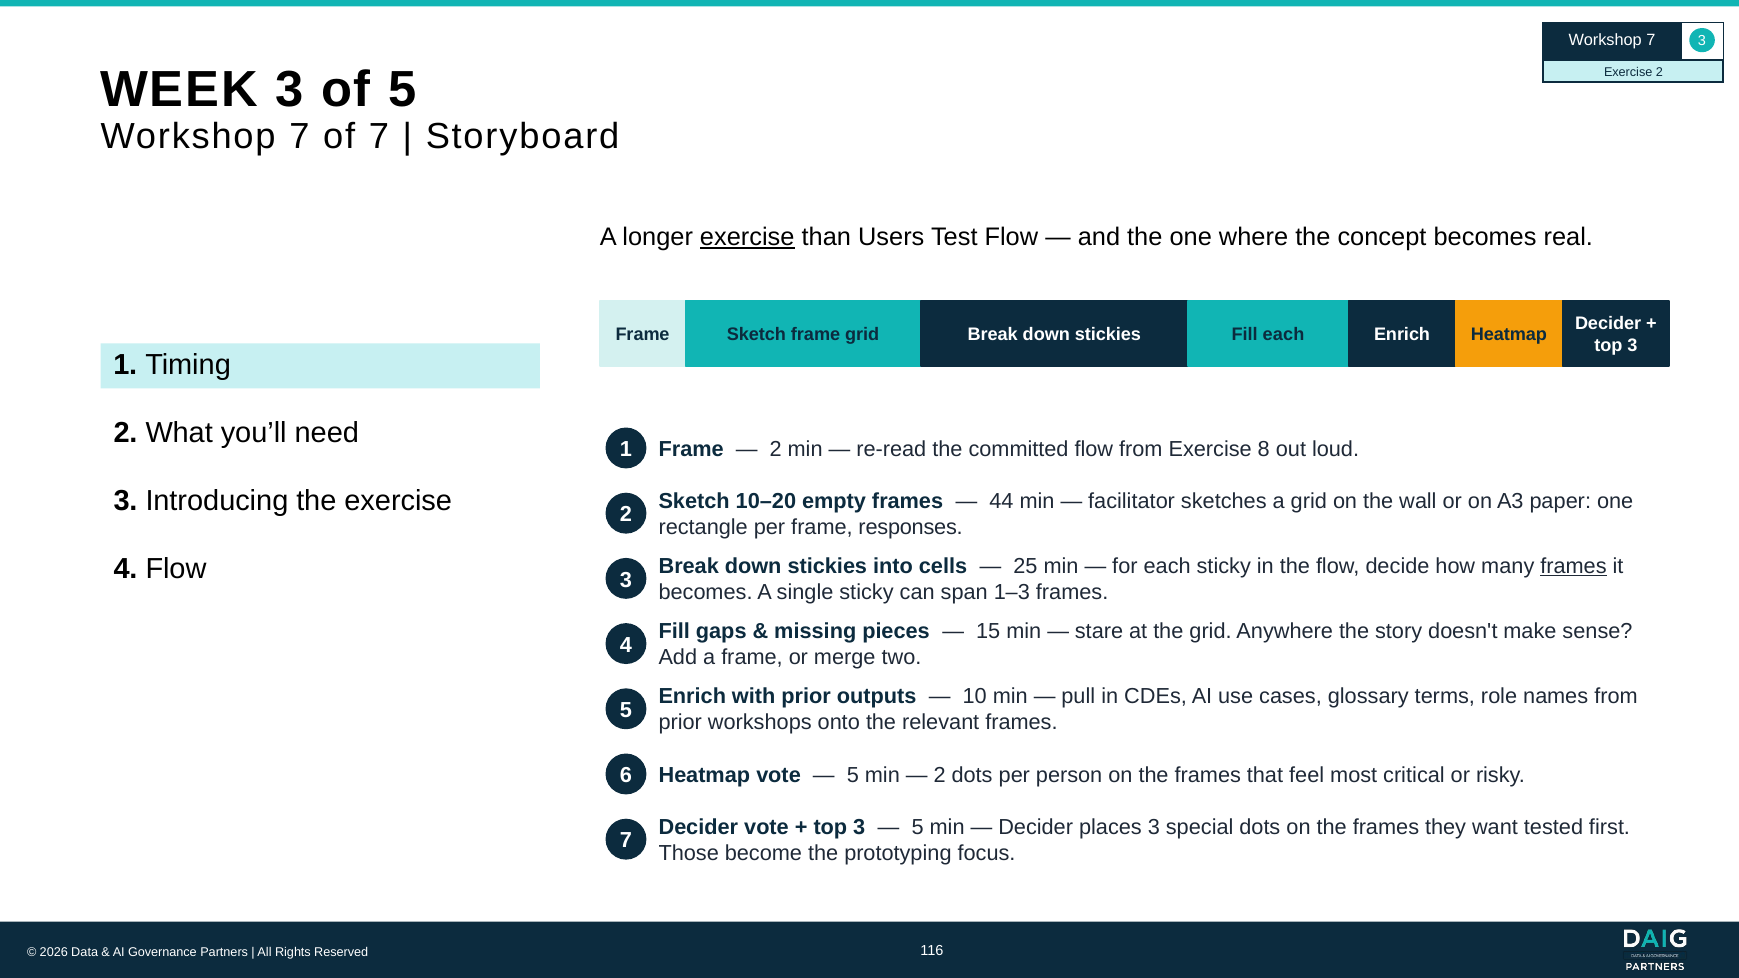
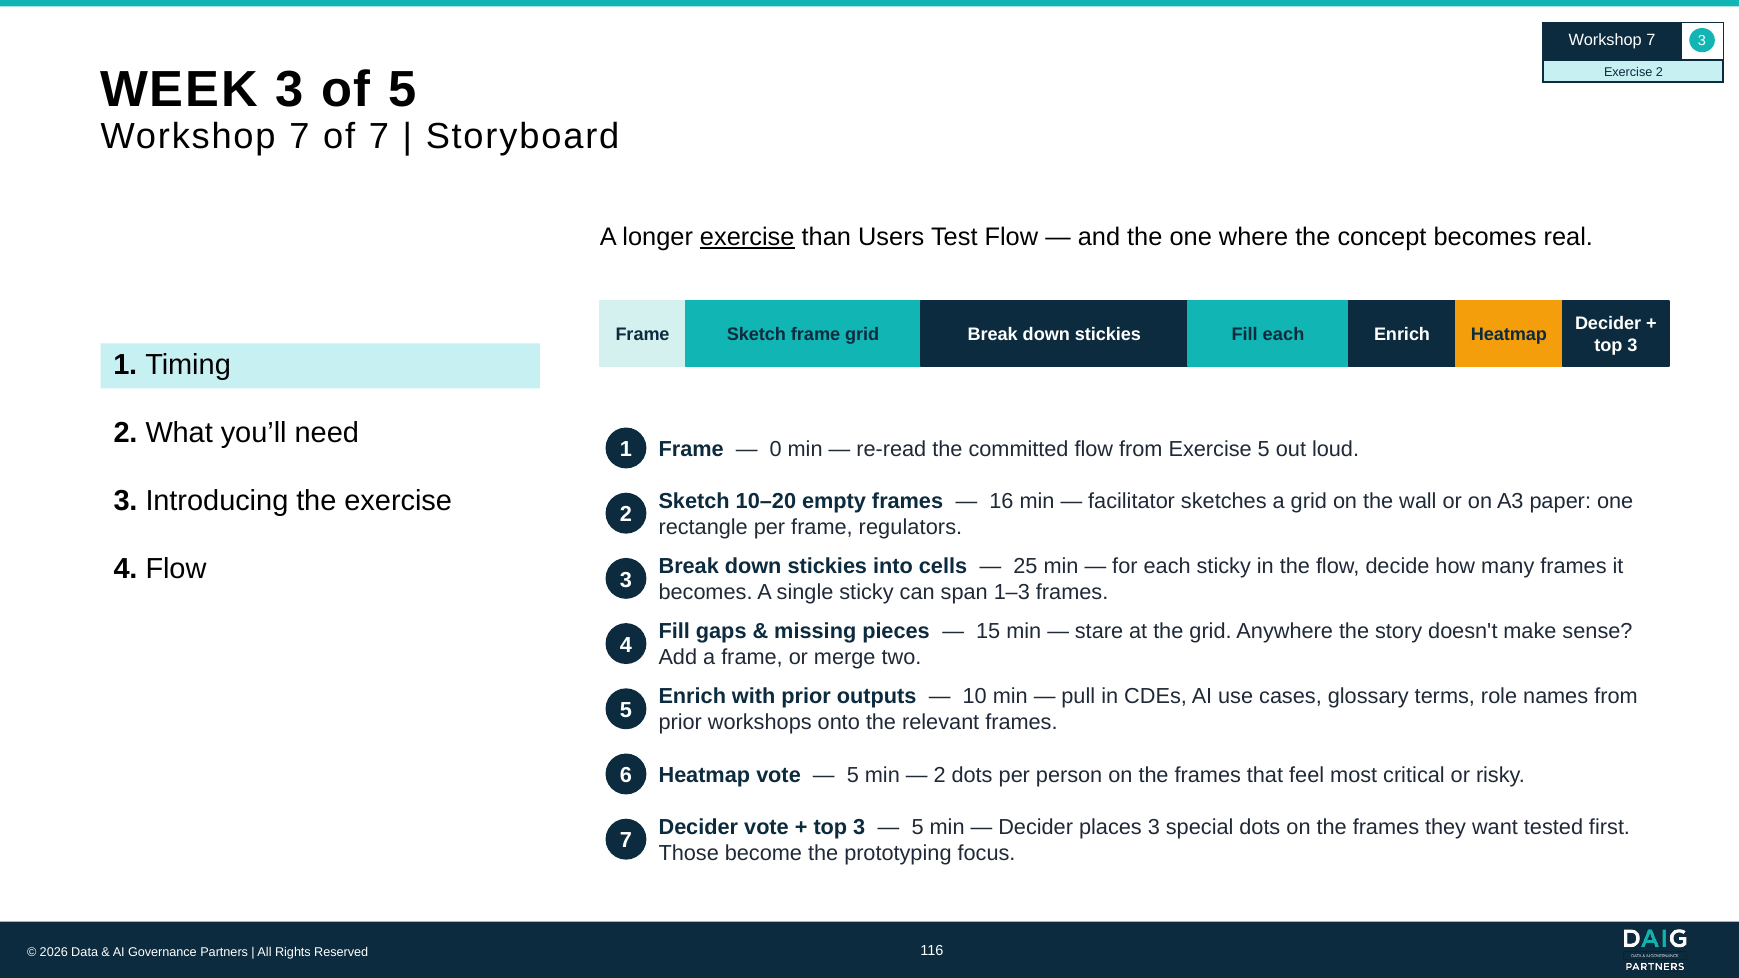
2: 2 -> 0 (776, 449)
Exercise 8: 8 -> 5 (1264, 449)
44: 44 -> 16 (1001, 501)
responses: responses -> regulators (910, 527)
frames underline: present -> none (1574, 566)
